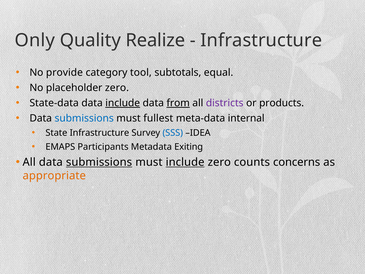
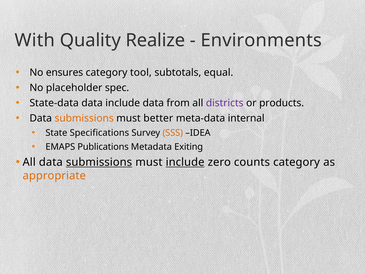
Only: Only -> With (35, 40)
Infrastructure: Infrastructure -> Environments (261, 40)
provide: provide -> ensures (65, 72)
placeholder zero: zero -> spec (117, 88)
include underline: present -> none (123, 103)
from underline: present -> none (178, 103)
submissions colour: blue -> orange (84, 118)
fullest: fullest -> better (158, 118)
State Infrastructure: Infrastructure -> Specifications (99, 133)
SSS colour: blue -> orange (173, 133)
Participants: Participants -> Publications (103, 147)
counts concerns: concerns -> category (297, 162)
